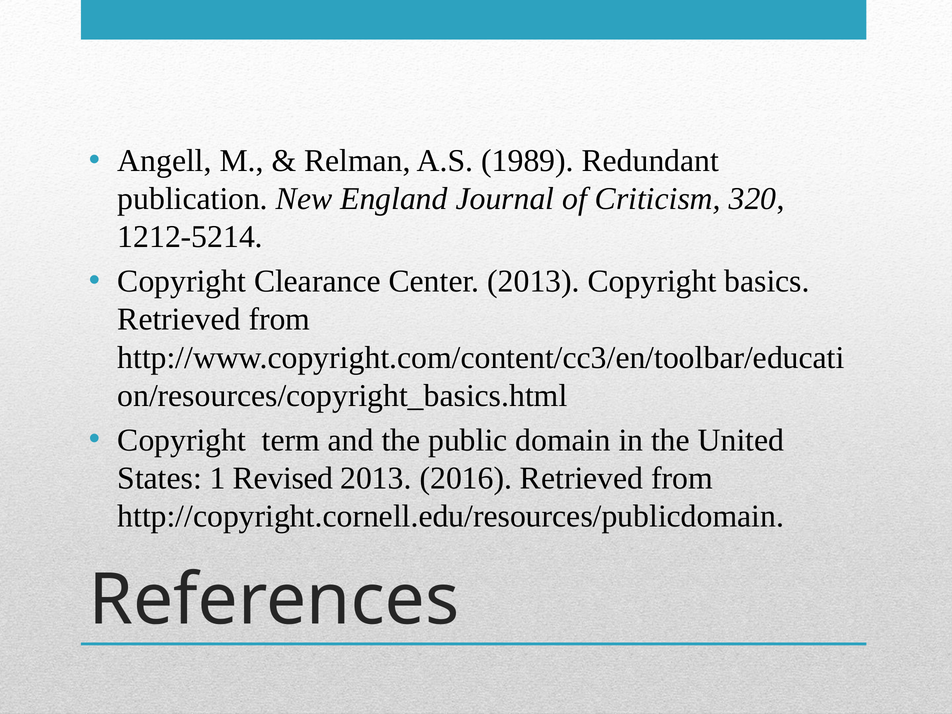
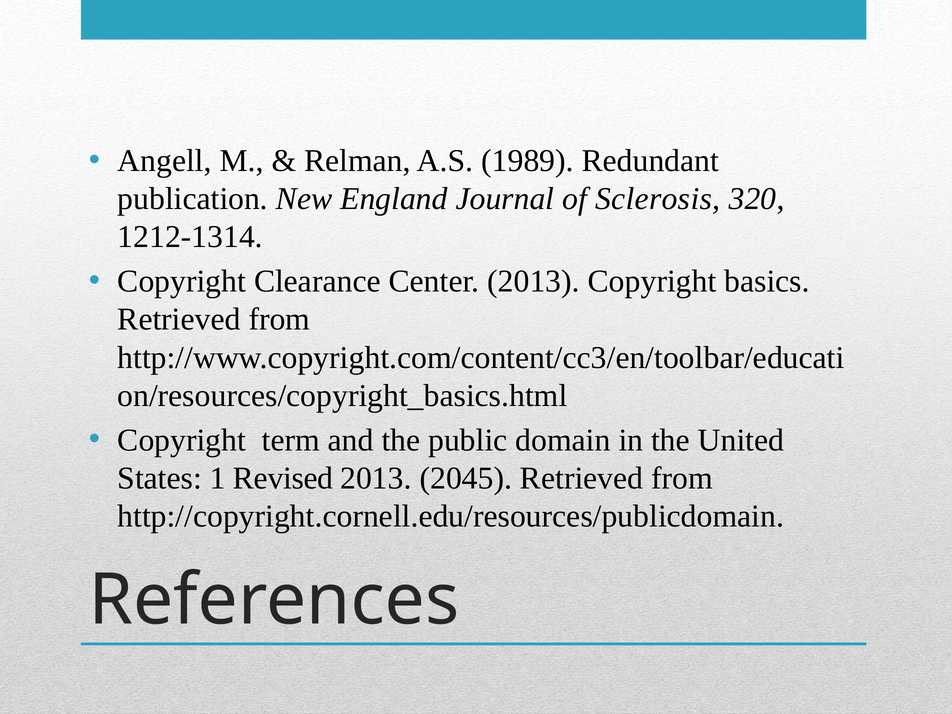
Criticism: Criticism -> Sclerosis (658, 199)
1212-5214: 1212-5214 -> 1212-1314 (190, 237)
2016: 2016 -> 2045 (466, 478)
